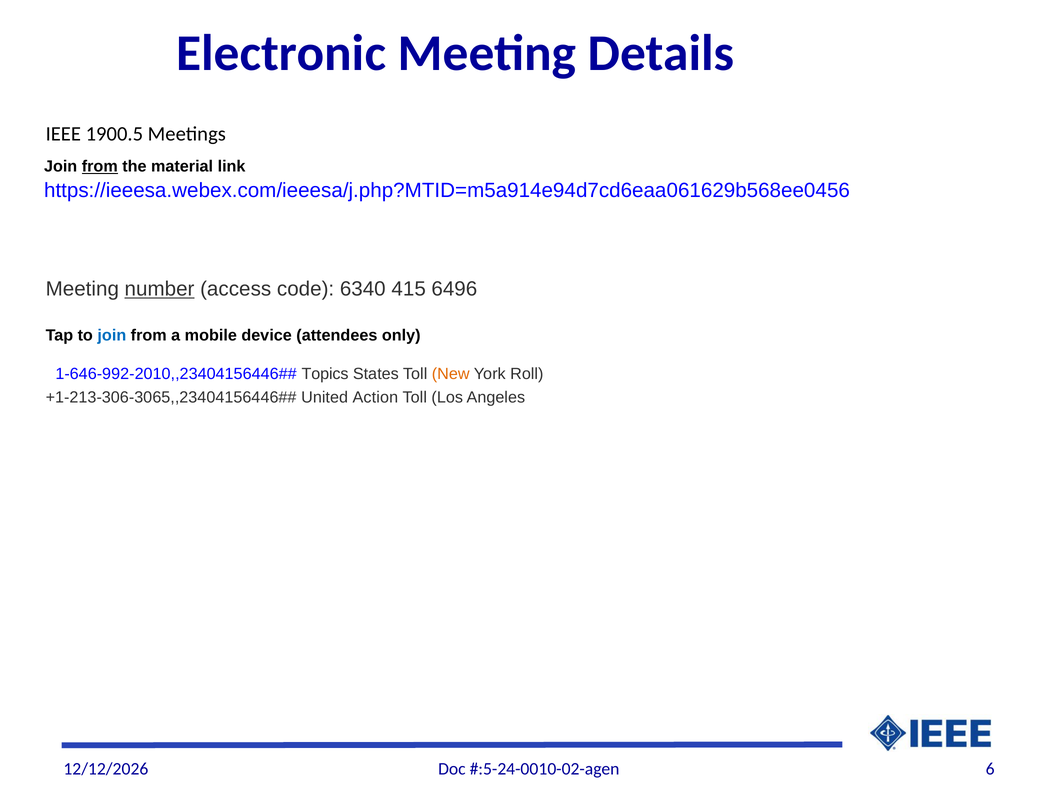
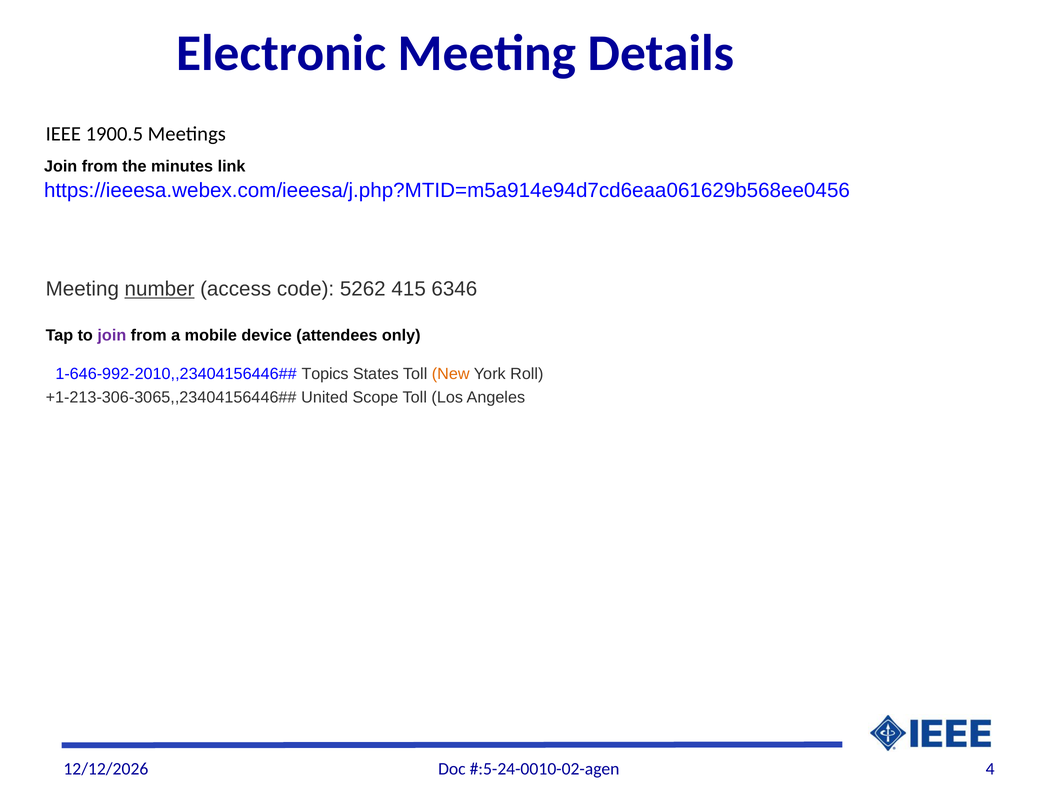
from underline: present -> none (100, 167)
material: material -> minutes (182, 167)
6340: 6340 -> 5262 (363, 289)
6496: 6496 -> 6346 (454, 289)
join colour: blue -> purple (112, 335)
Action: Action -> Scope (375, 397)
6: 6 -> 4 (990, 768)
